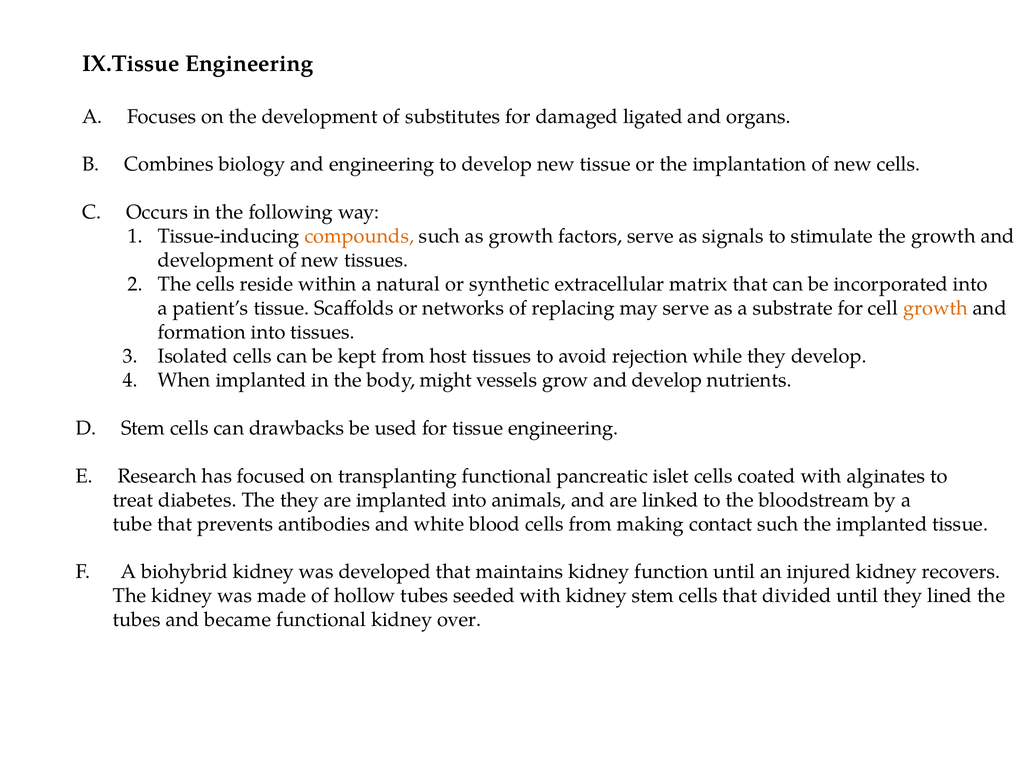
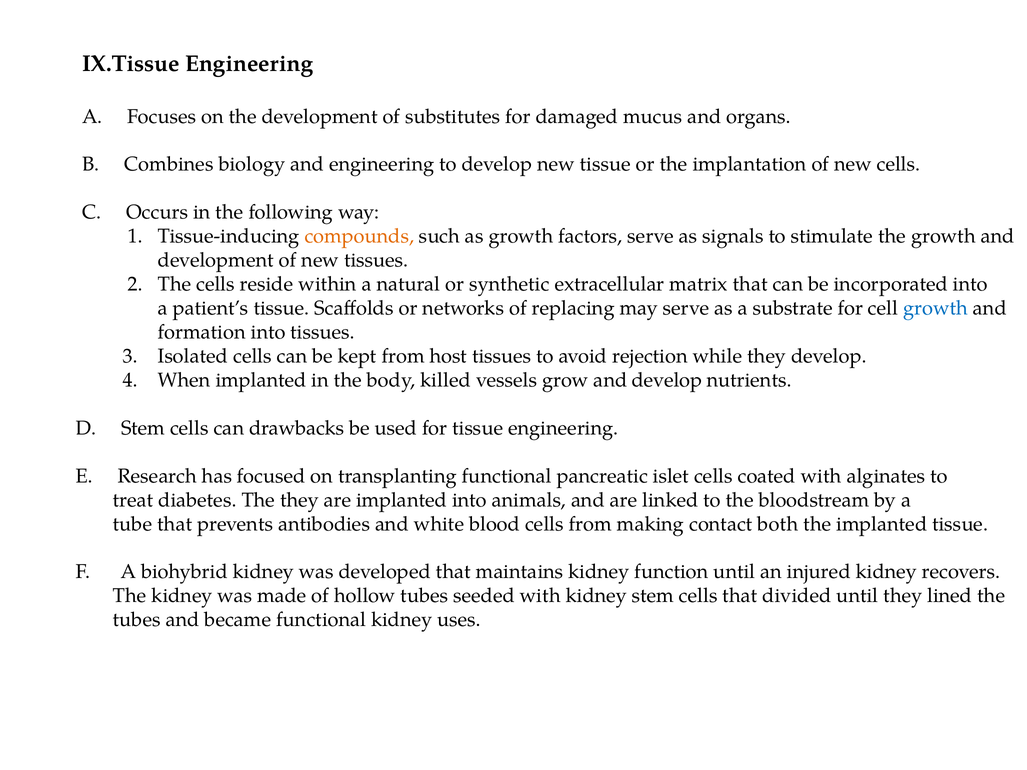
ligated: ligated -> mucus (653, 116)
growth colour: orange -> blue (936, 308)
might: might -> killed (446, 380)
contact such: such -> both (778, 524)
over: over -> uses (459, 620)
